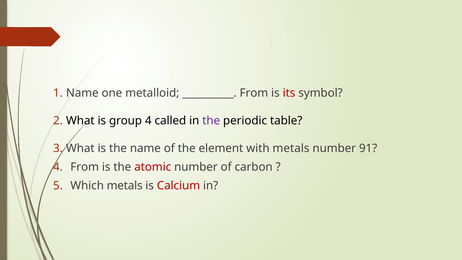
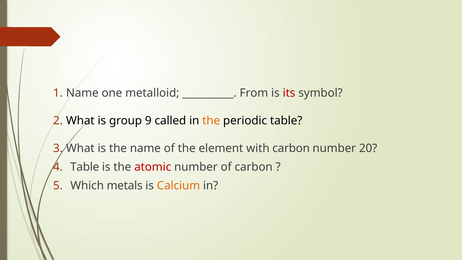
group 4: 4 -> 9 (148, 121)
the colour: purple -> orange (211, 121)
with metals: metals -> carbon (291, 148)
91: 91 -> 20 (368, 148)
From: From -> Table (85, 167)
Calcium colour: red -> orange (178, 186)
